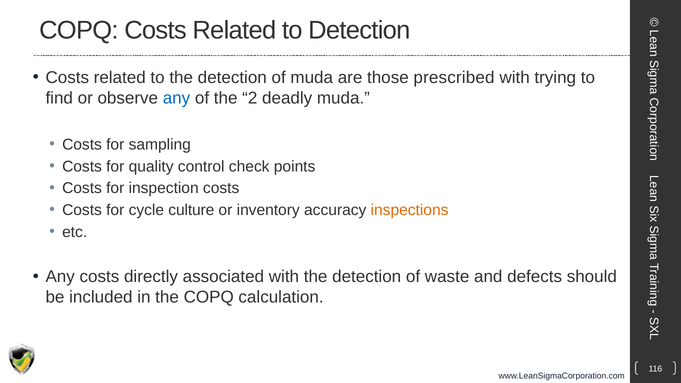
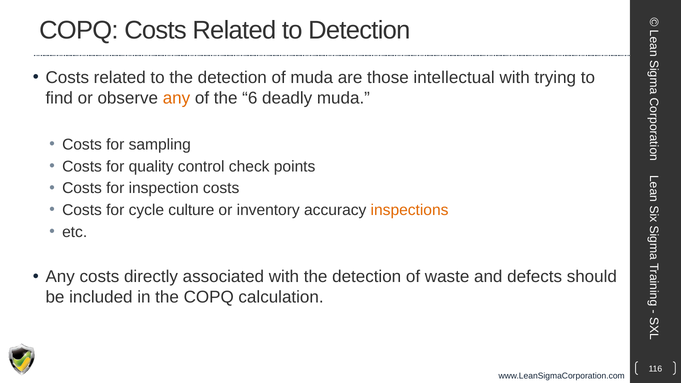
prescribed: prescribed -> intellectual (454, 78)
any colour: blue -> orange (176, 98)
2: 2 -> 6 (250, 98)
